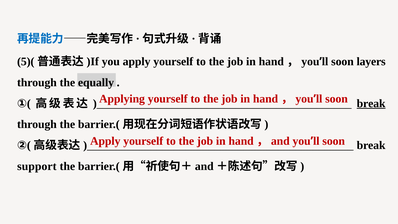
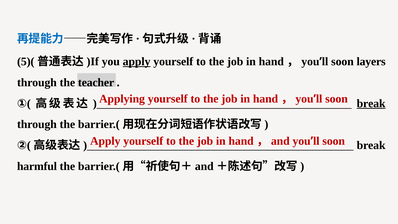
apply underline: none -> present (137, 62)
equally: equally -> teacher (96, 82)
support: support -> harmful (37, 166)
